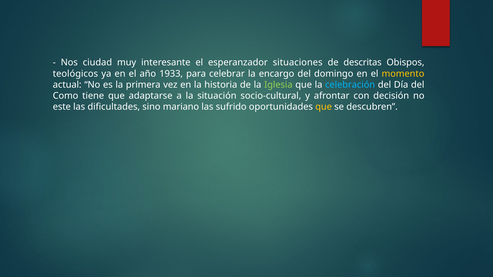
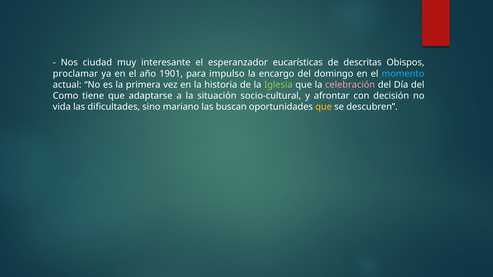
situaciones: situaciones -> eucarísticas (298, 63)
teológicos: teológicos -> proclamar (75, 74)
1933: 1933 -> 1901 (171, 74)
celebrar: celebrar -> impulso (227, 74)
momento colour: yellow -> light blue (403, 74)
celebración colour: light blue -> pink (350, 85)
este: este -> vida (62, 107)
sufrido: sufrido -> buscan (231, 107)
